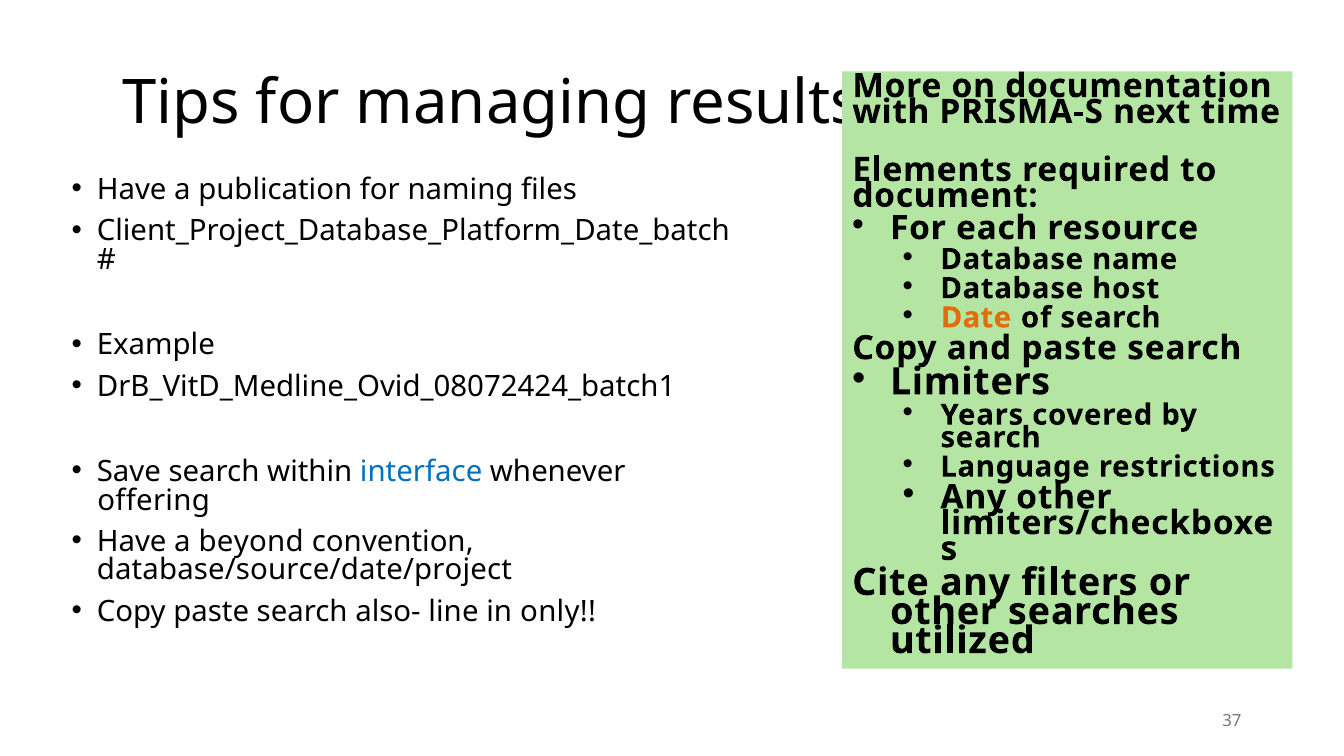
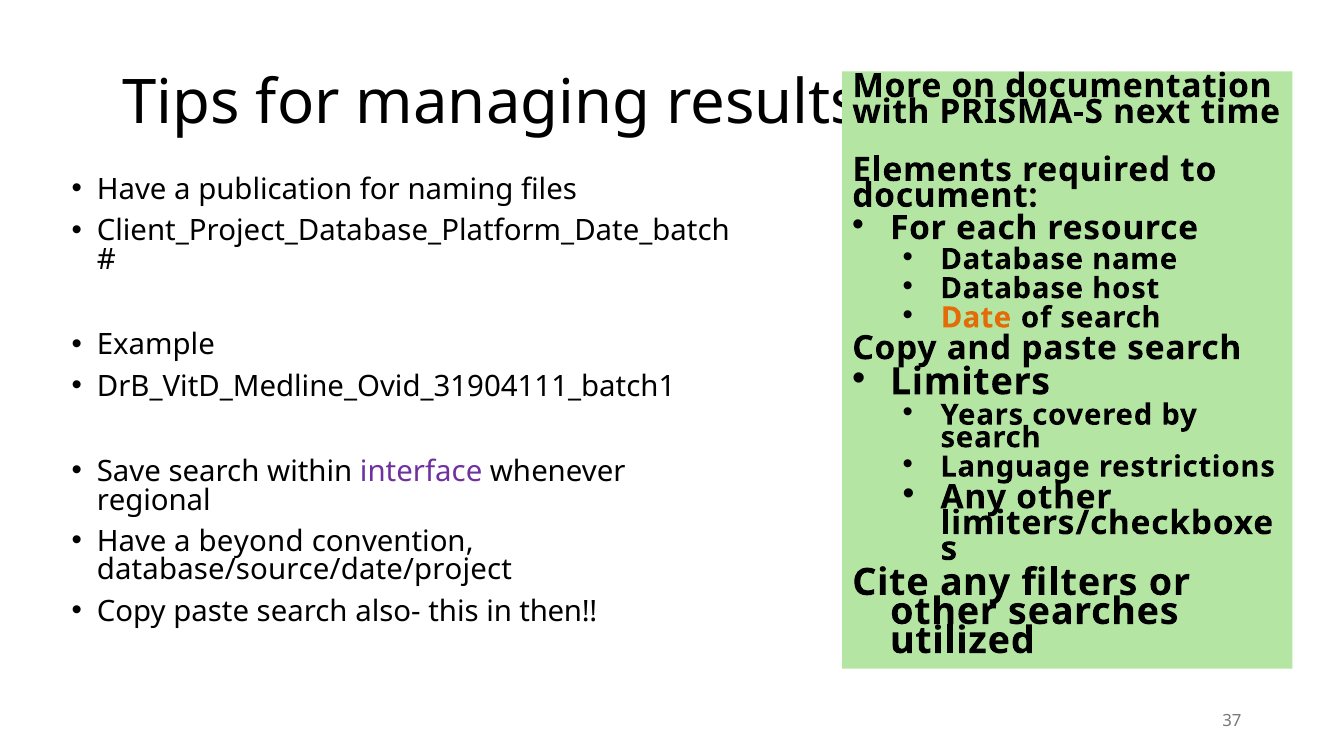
DrB_VitD_Medline_Ovid_08072424_batch1: DrB_VitD_Medline_Ovid_08072424_batch1 -> DrB_VitD_Medline_Ovid_31904111_batch1 (386, 386)
interface colour: blue -> purple (421, 472)
offering: offering -> regional (154, 500)
line: line -> this (454, 611)
only: only -> then (558, 611)
